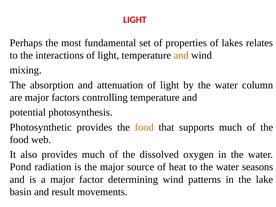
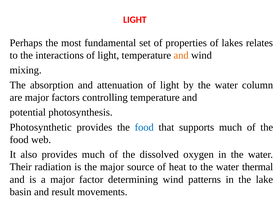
food colour: orange -> blue (144, 127)
Pond: Pond -> Their (21, 167)
seasons: seasons -> thermal (258, 167)
